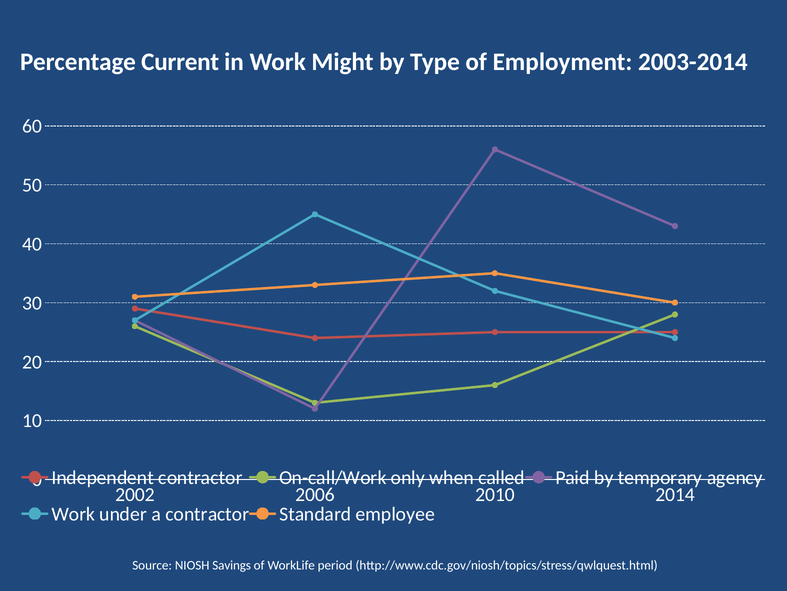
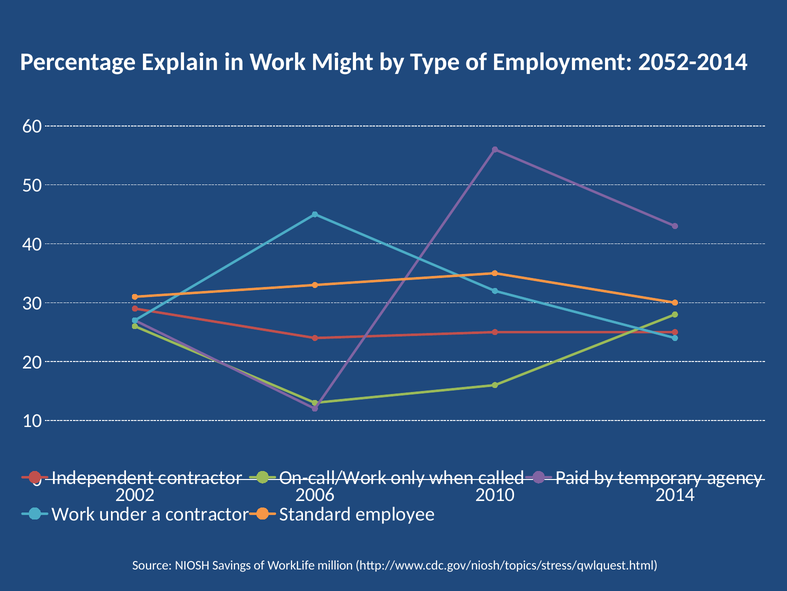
Current: Current -> Explain (180, 62)
2003-2014: 2003-2014 -> 2052-2014 (693, 62)
period: period -> million (335, 565)
